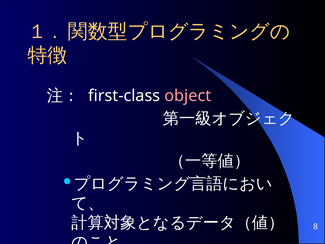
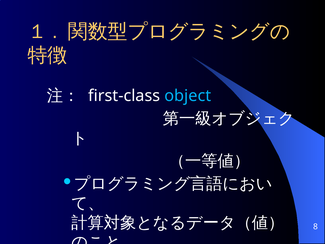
object colour: pink -> light blue (188, 96)
